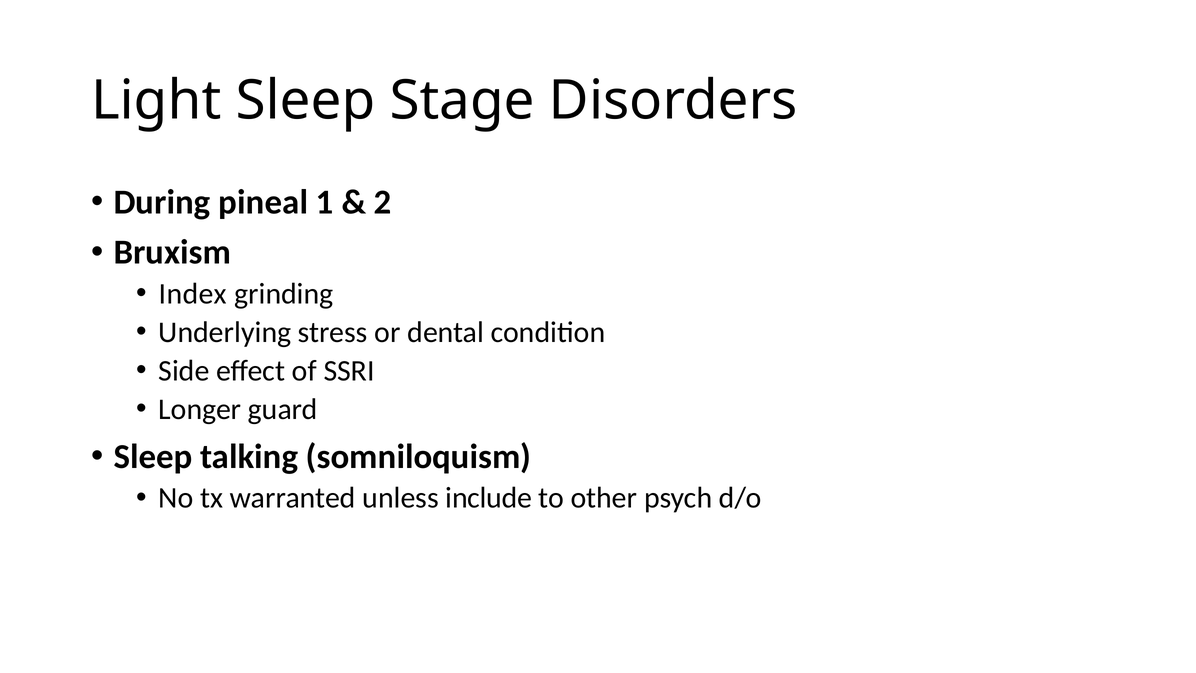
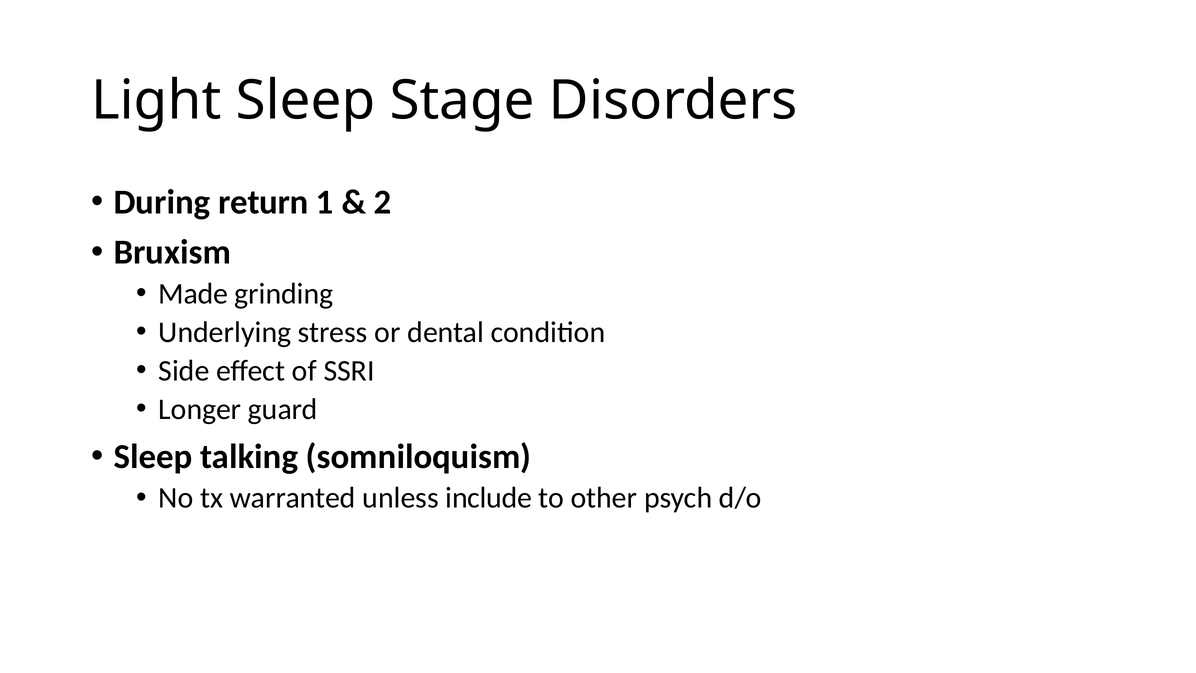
pineal: pineal -> return (263, 202)
Index: Index -> Made (193, 294)
